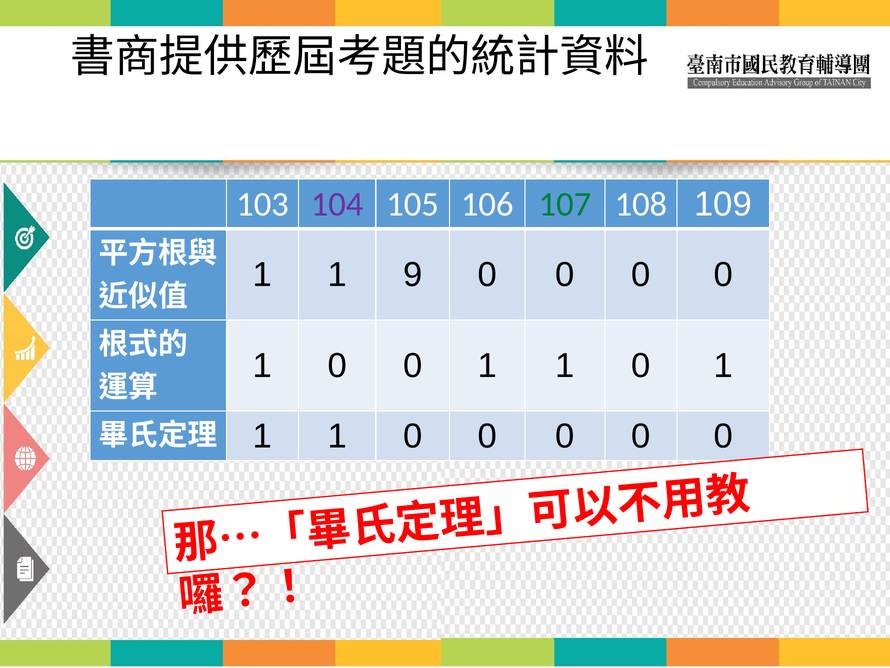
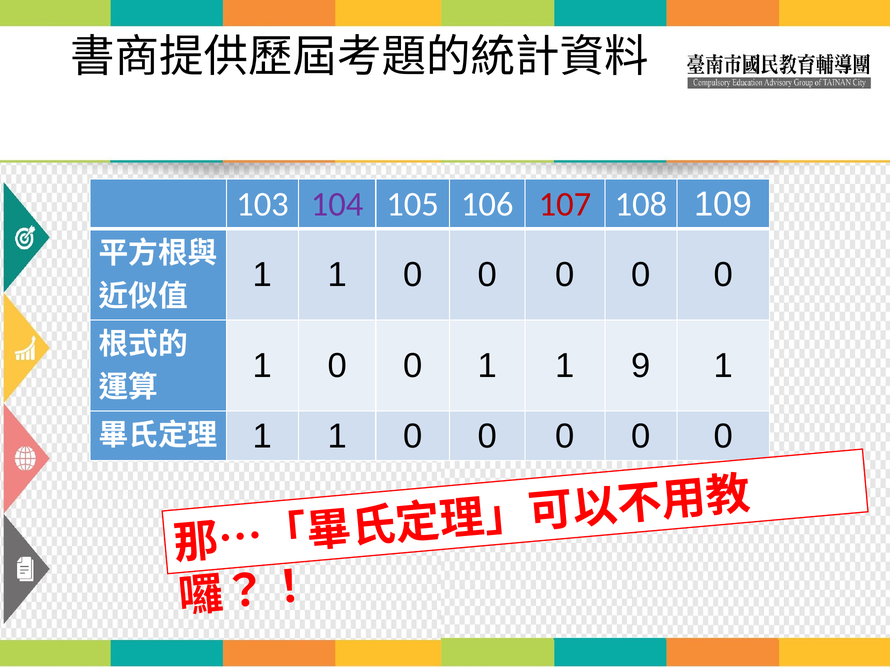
107 colour: green -> red (565, 204)
9: 9 -> 0 (413, 275)
0 1 1 0: 0 -> 9 (641, 366)
